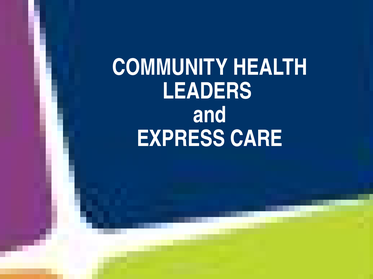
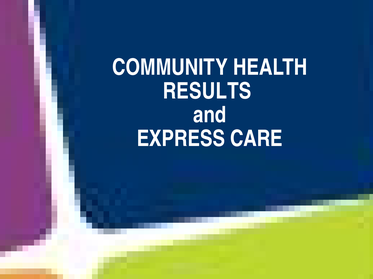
LEADERS: LEADERS -> RESULTS (207, 91)
